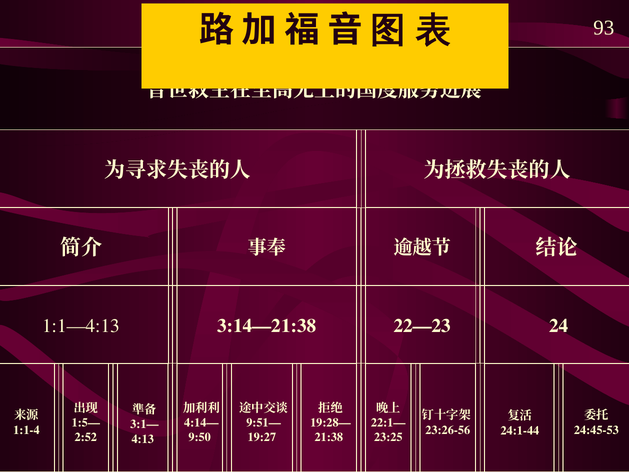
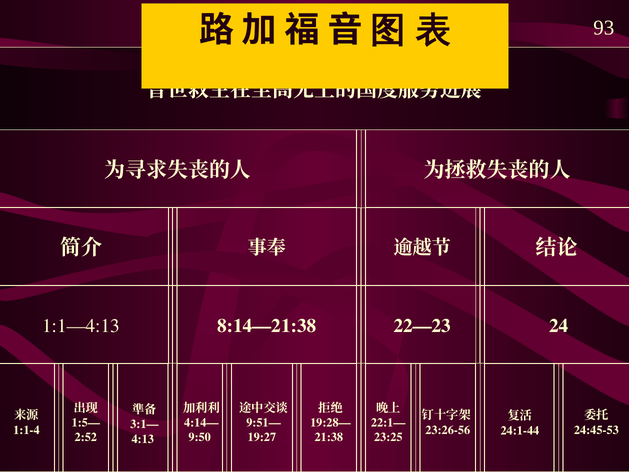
3:14—21:38: 3:14—21:38 -> 8:14—21:38 (267, 326)
